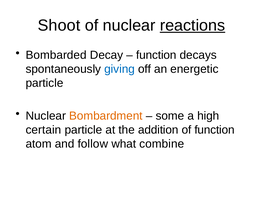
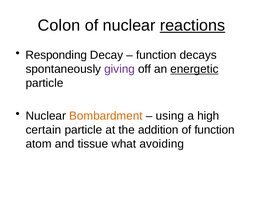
Shoot: Shoot -> Colon (59, 25)
Bombarded: Bombarded -> Responding (56, 55)
giving colour: blue -> purple (120, 69)
energetic underline: none -> present (194, 69)
some: some -> using (170, 116)
follow: follow -> tissue (93, 144)
combine: combine -> avoiding (162, 144)
